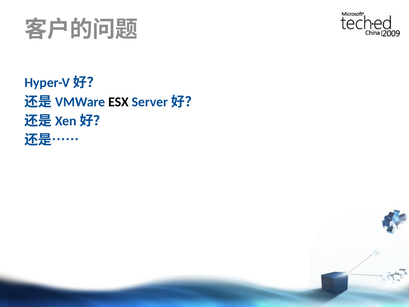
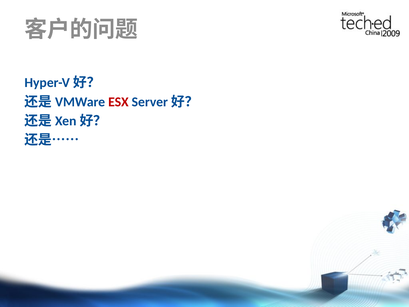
ESX colour: black -> red (118, 102)
